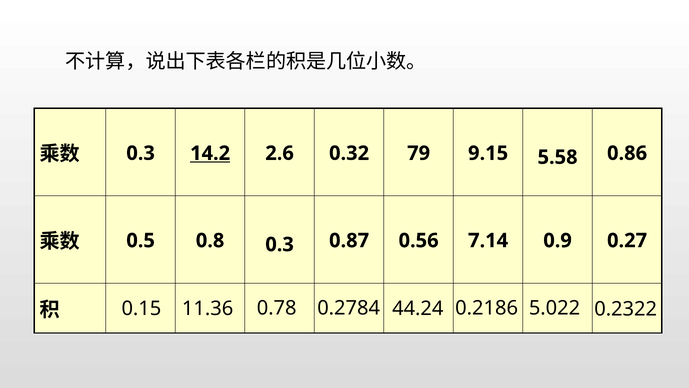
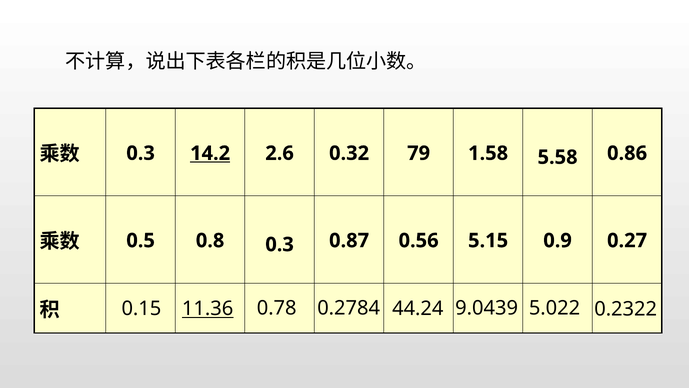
9.15: 9.15 -> 1.58 (488, 153)
7.14: 7.14 -> 5.15 (488, 240)
11.36 underline: none -> present (208, 308)
0.2186: 0.2186 -> 9.0439 (487, 308)
